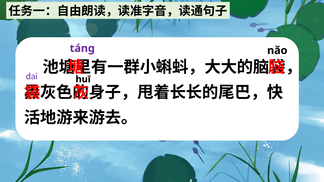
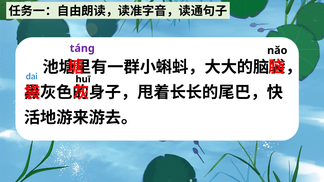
dai colour: purple -> blue (32, 76)
